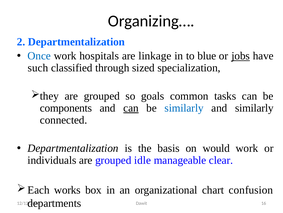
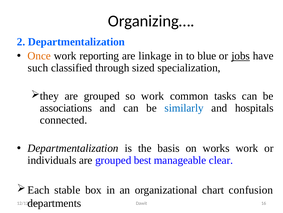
Once colour: blue -> orange (39, 56)
hospitals: hospitals -> reporting (99, 56)
so goals: goals -> work (153, 96)
components: components -> associations (66, 108)
can underline: present -> none (131, 108)
and similarly: similarly -> hospitals (254, 108)
would: would -> works (216, 148)
idle: idle -> best (143, 160)
works: works -> stable (67, 189)
